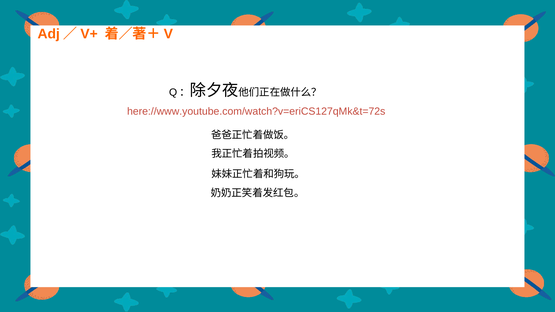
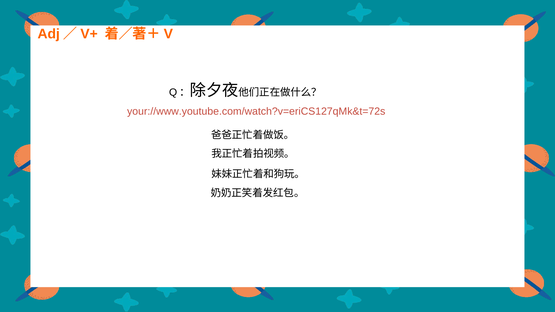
here://www.youtube.com/watch?v=eriCS127qMk&t=72s: here://www.youtube.com/watch?v=eriCS127qMk&t=72s -> your://www.youtube.com/watch?v=eriCS127qMk&t=72s (256, 112)
